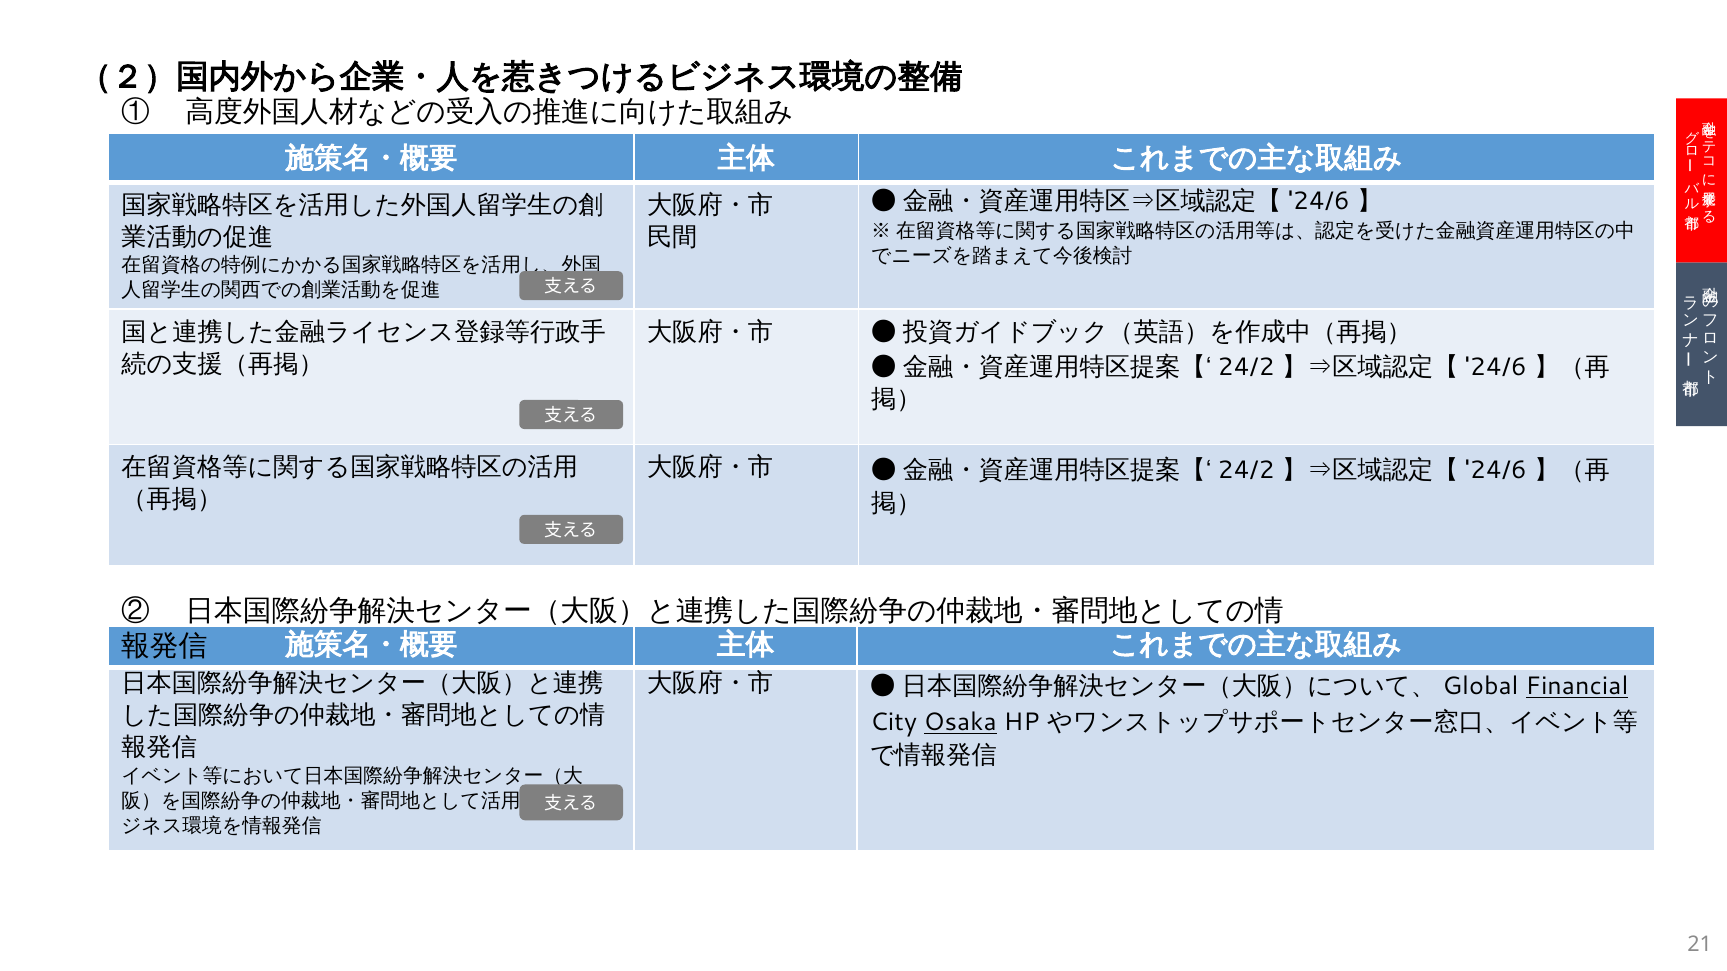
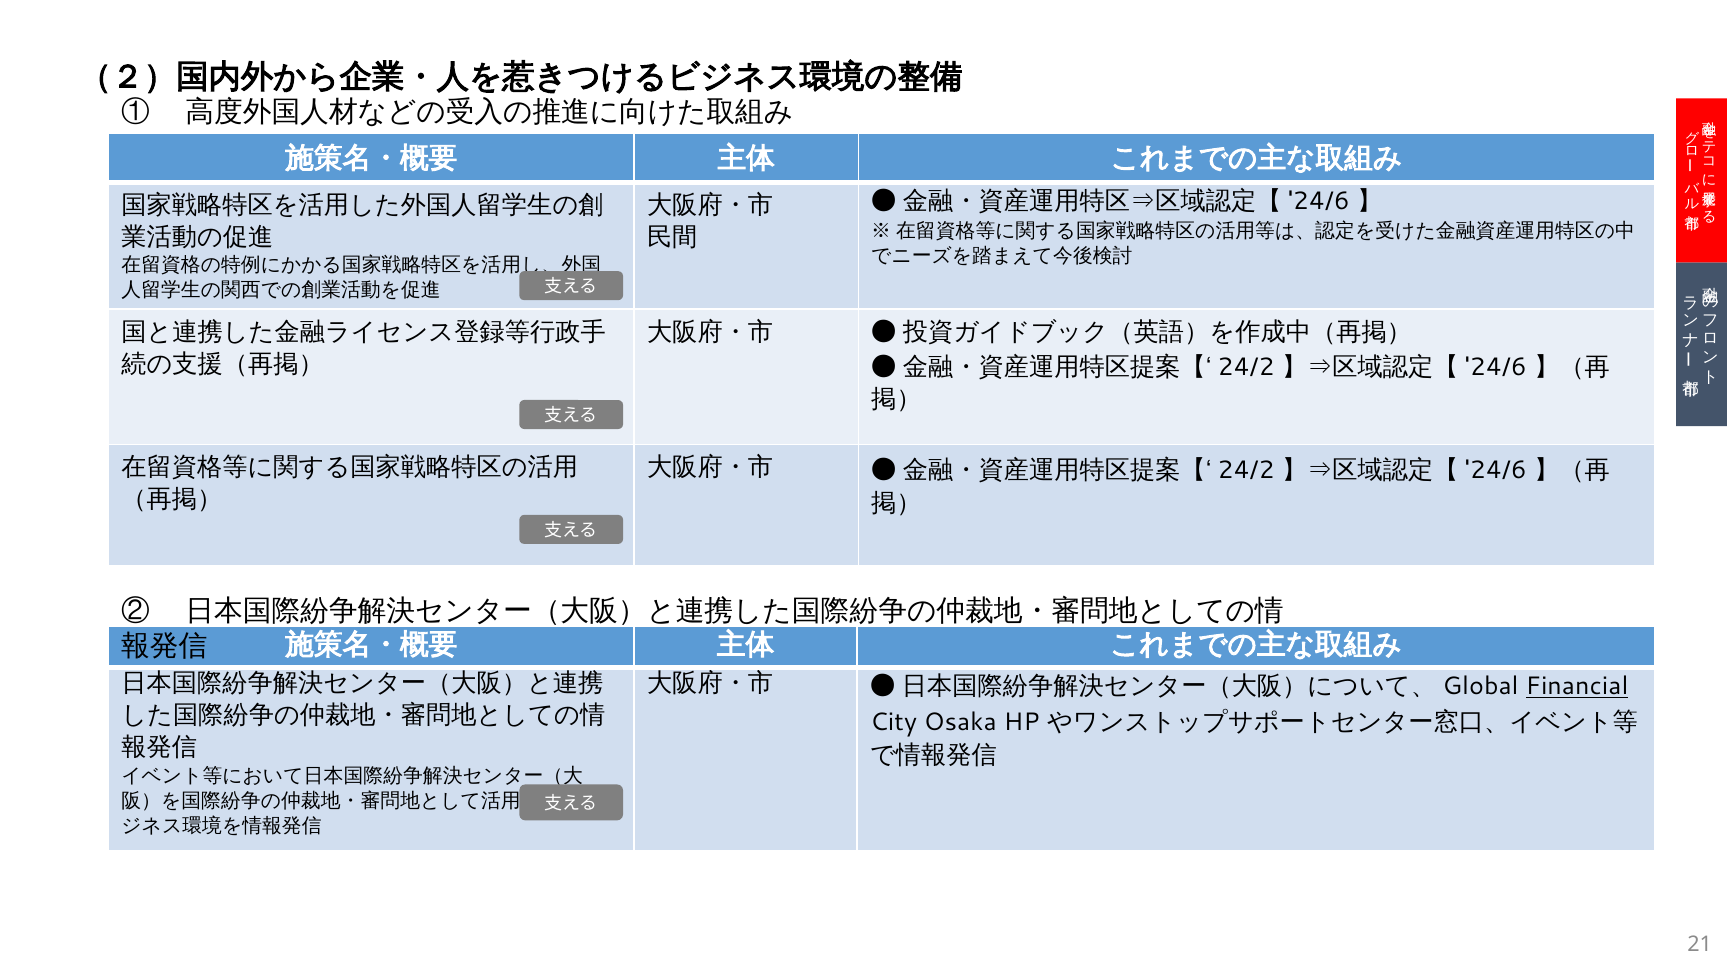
Osaka underline: present -> none (960, 723)
